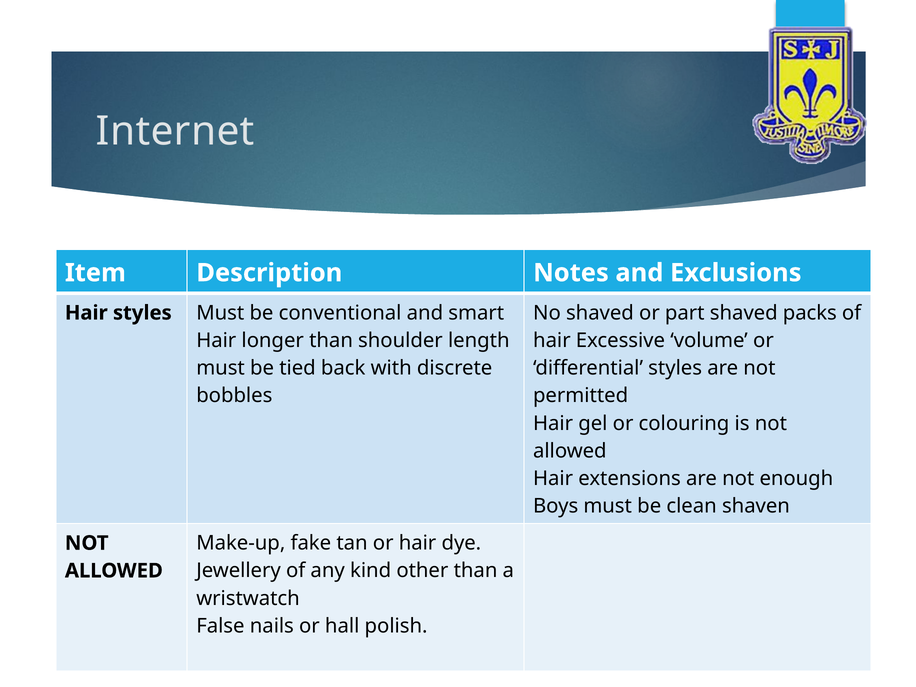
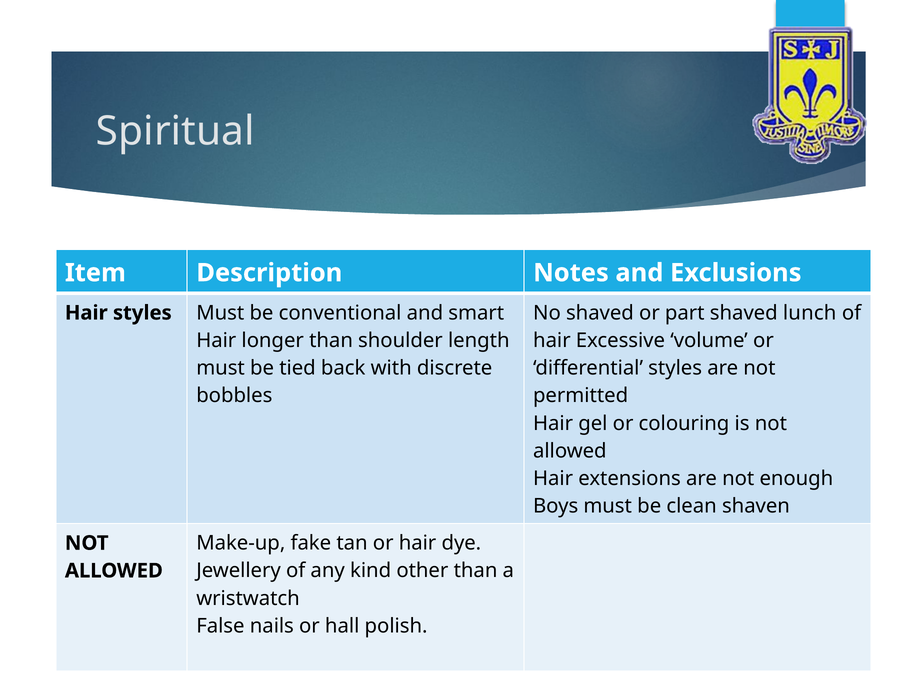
Internet: Internet -> Spiritual (175, 131)
packs: packs -> lunch (810, 313)
